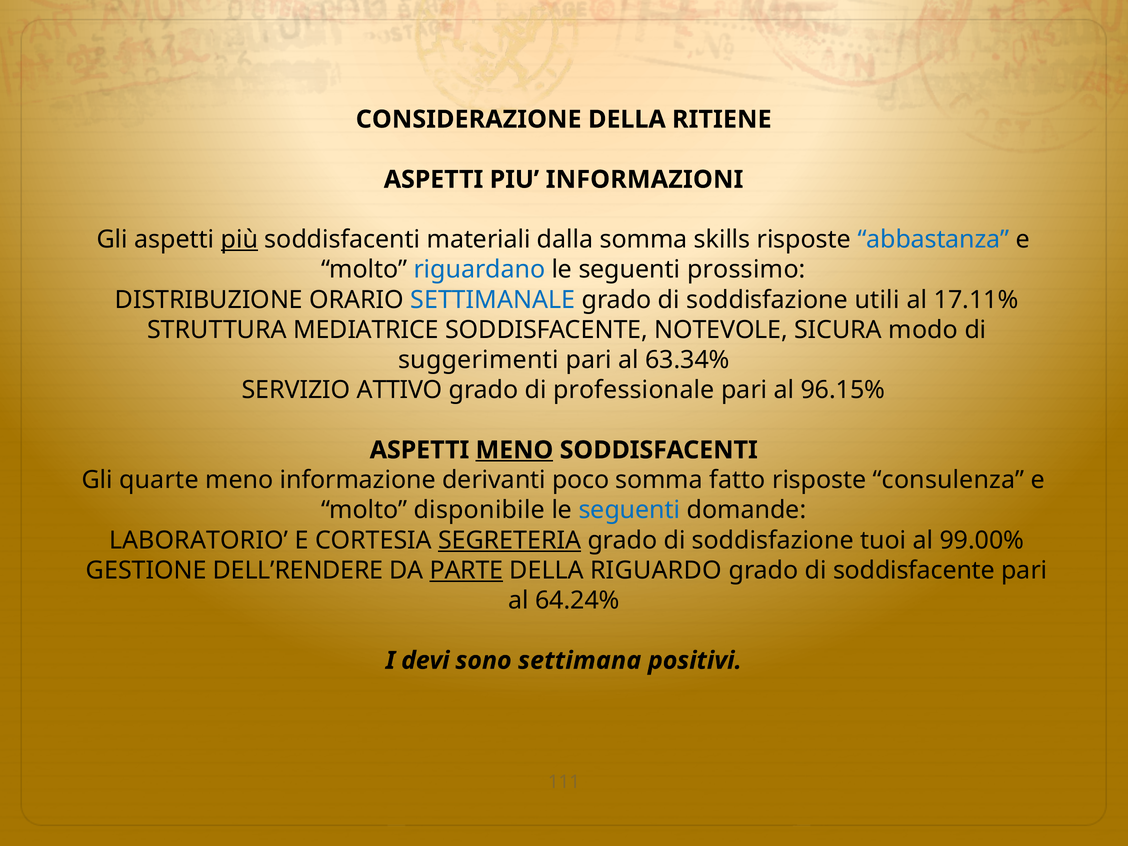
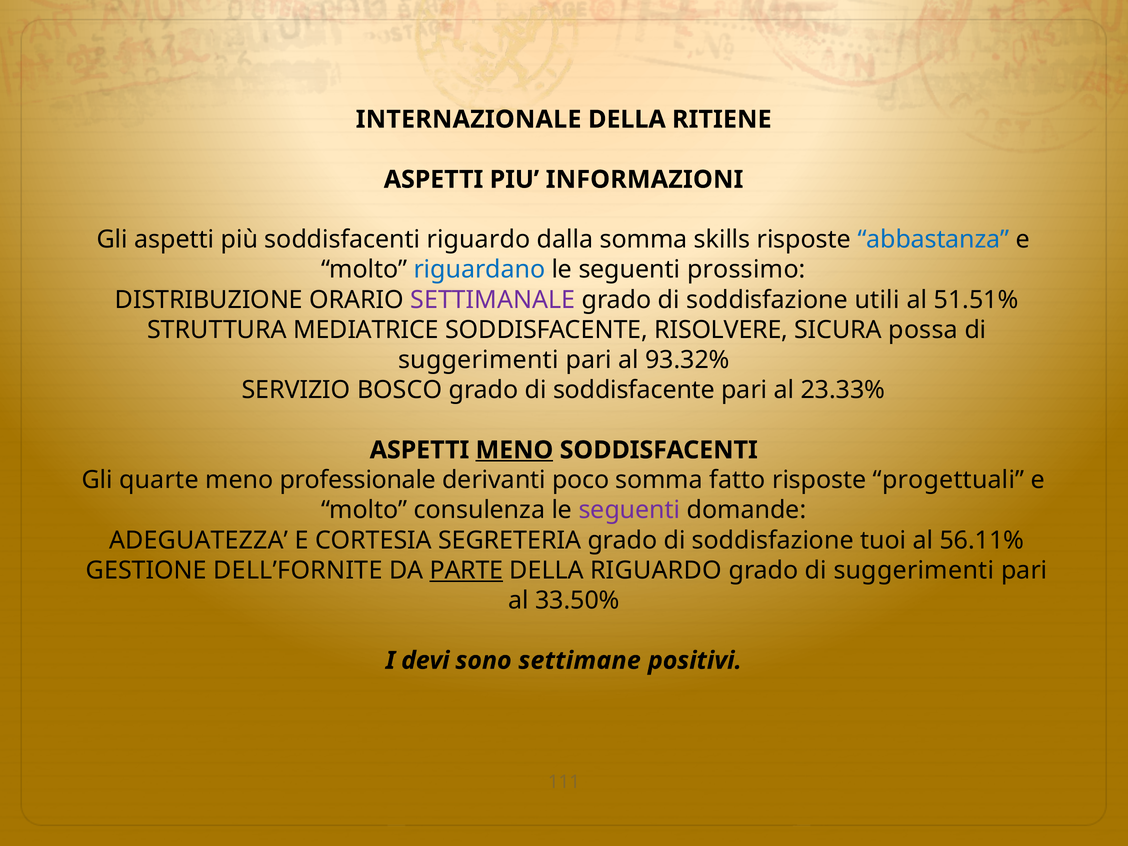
CONSIDERAZIONE: CONSIDERAZIONE -> INTERNAZIONALE (469, 119)
più underline: present -> none (239, 240)
soddisfacenti materiali: materiali -> riguardo (478, 240)
SETTIMANALE colour: blue -> purple (493, 300)
17.11%: 17.11% -> 51.51% (976, 300)
NOTEVOLE: NOTEVOLE -> RISOLVERE (721, 330)
modo: modo -> possa (923, 330)
63.34%: 63.34% -> 93.32% (687, 360)
ATTIVO: ATTIVO -> BOSCO (400, 390)
di professionale: professionale -> soddisfacente (634, 390)
96.15%: 96.15% -> 23.33% (843, 390)
informazione: informazione -> professionale (358, 480)
consulenza: consulenza -> progettuali (949, 480)
disponibile: disponibile -> consulenza (479, 510)
seguenti colour: blue -> purple (629, 510)
LABORATORIO: LABORATORIO -> ADEGUATEZZA (199, 540)
SEGRETERIA underline: present -> none (510, 540)
99.00%: 99.00% -> 56.11% (982, 540)
DELL’RENDERE: DELL’RENDERE -> DELL’FORNITE (298, 570)
grado di soddisfacente: soddisfacente -> suggerimenti (914, 570)
64.24%: 64.24% -> 33.50% (577, 600)
settimana: settimana -> settimane (580, 661)
